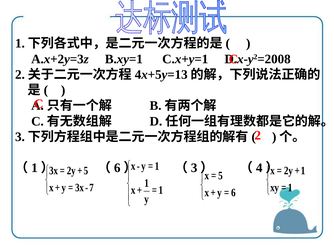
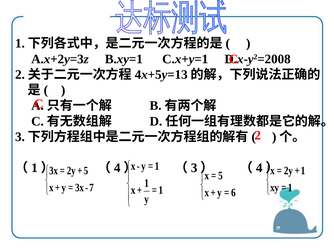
6: 6 -> 4 (117, 168)
